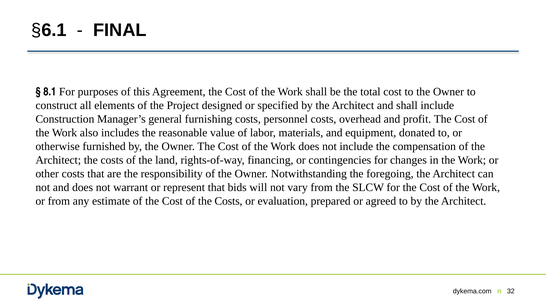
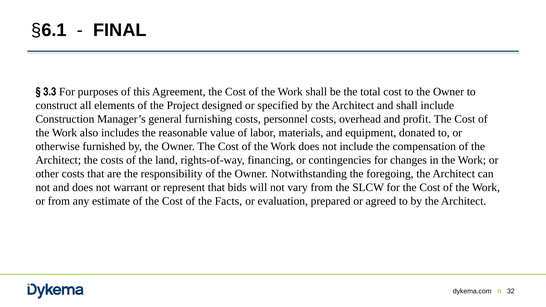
8.1: 8.1 -> 3.3 (50, 92)
of the Costs: Costs -> Facts (228, 201)
